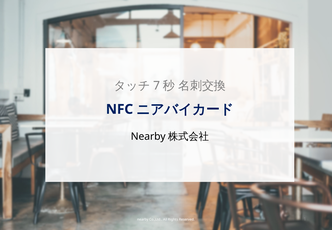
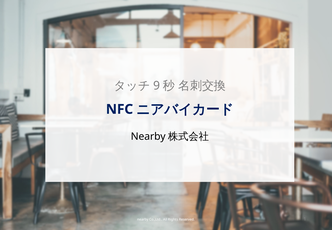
7: 7 -> 9 (157, 86)
